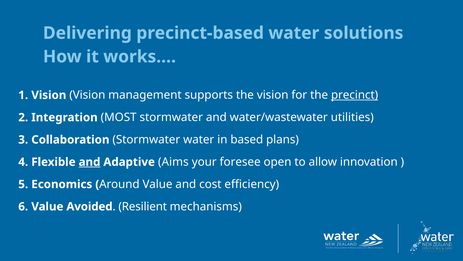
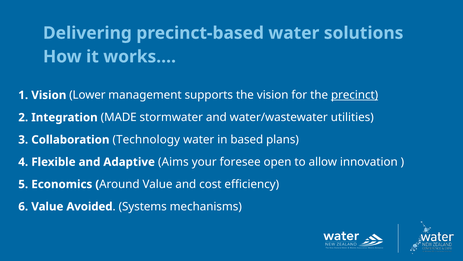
Vision Vision: Vision -> Lower (87, 95)
MOST: MOST -> MADE (119, 117)
Collaboration Stormwater: Stormwater -> Technology (146, 139)
and underline: present -> none (89, 162)
Resilient: Resilient -> Systems (143, 206)
